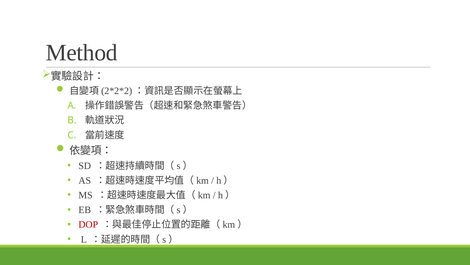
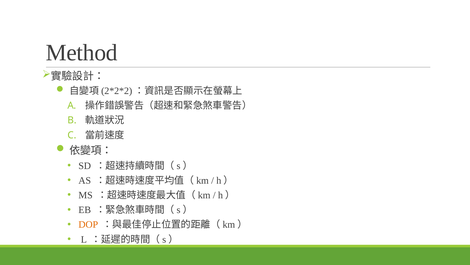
DOP colour: red -> orange (88, 224)
